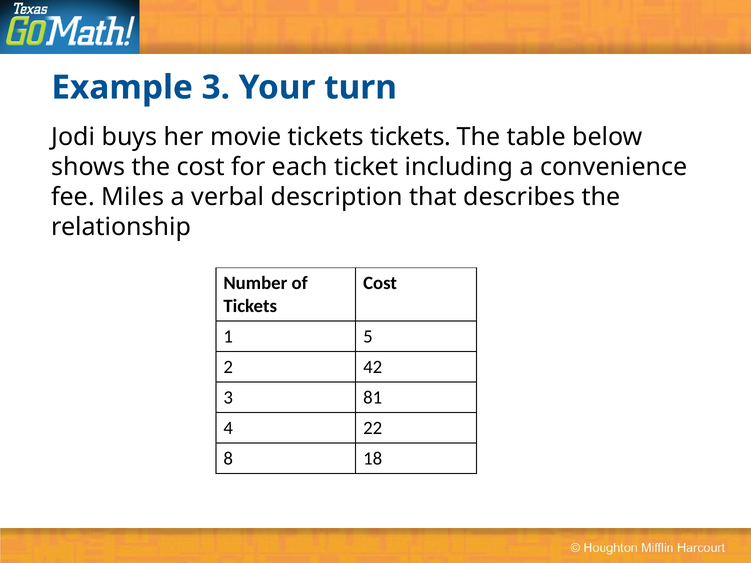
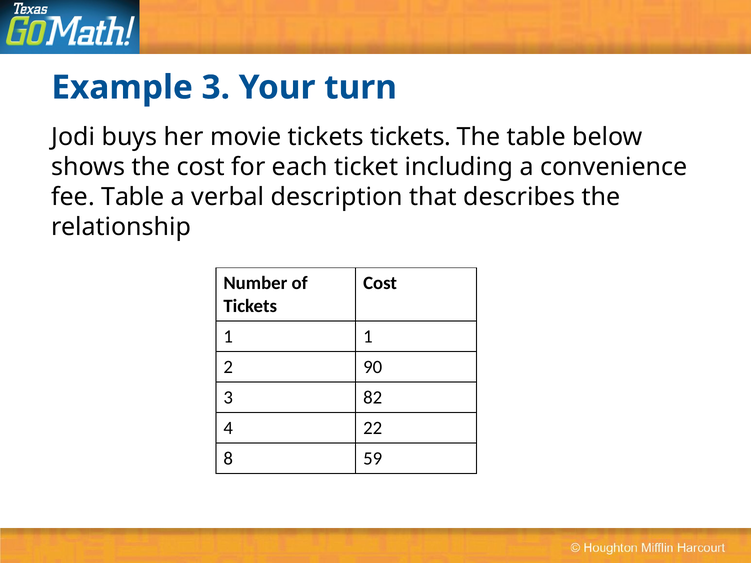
fee Miles: Miles -> Table (133, 197)
1 5: 5 -> 1 (368, 337)
42: 42 -> 90 (373, 367)
81: 81 -> 82 (373, 398)
18: 18 -> 59 (373, 459)
